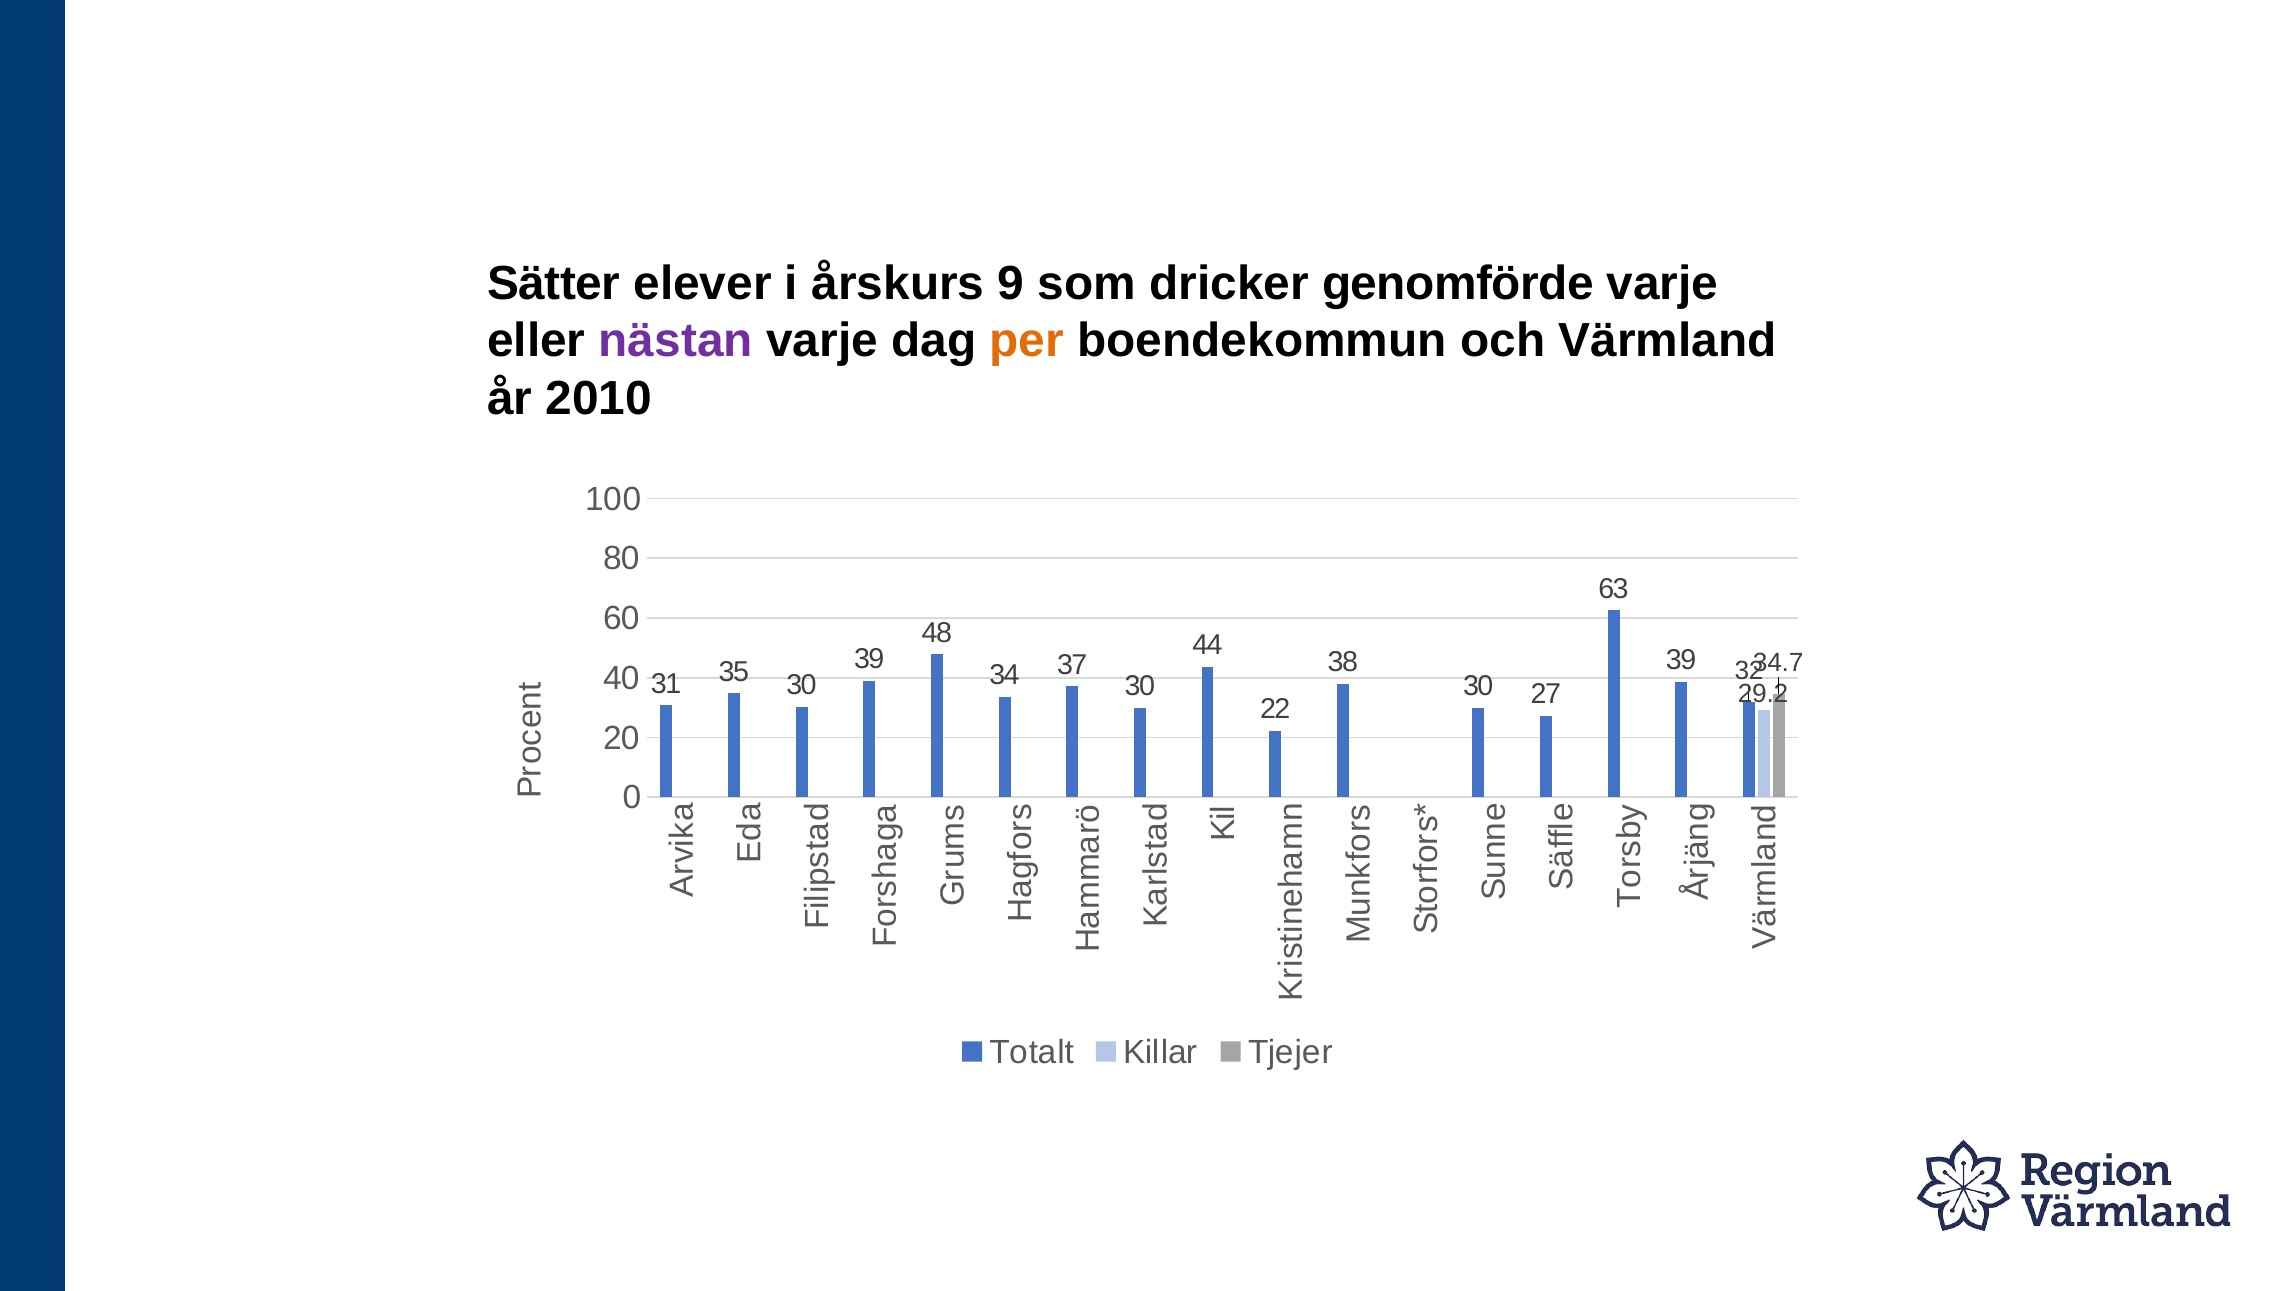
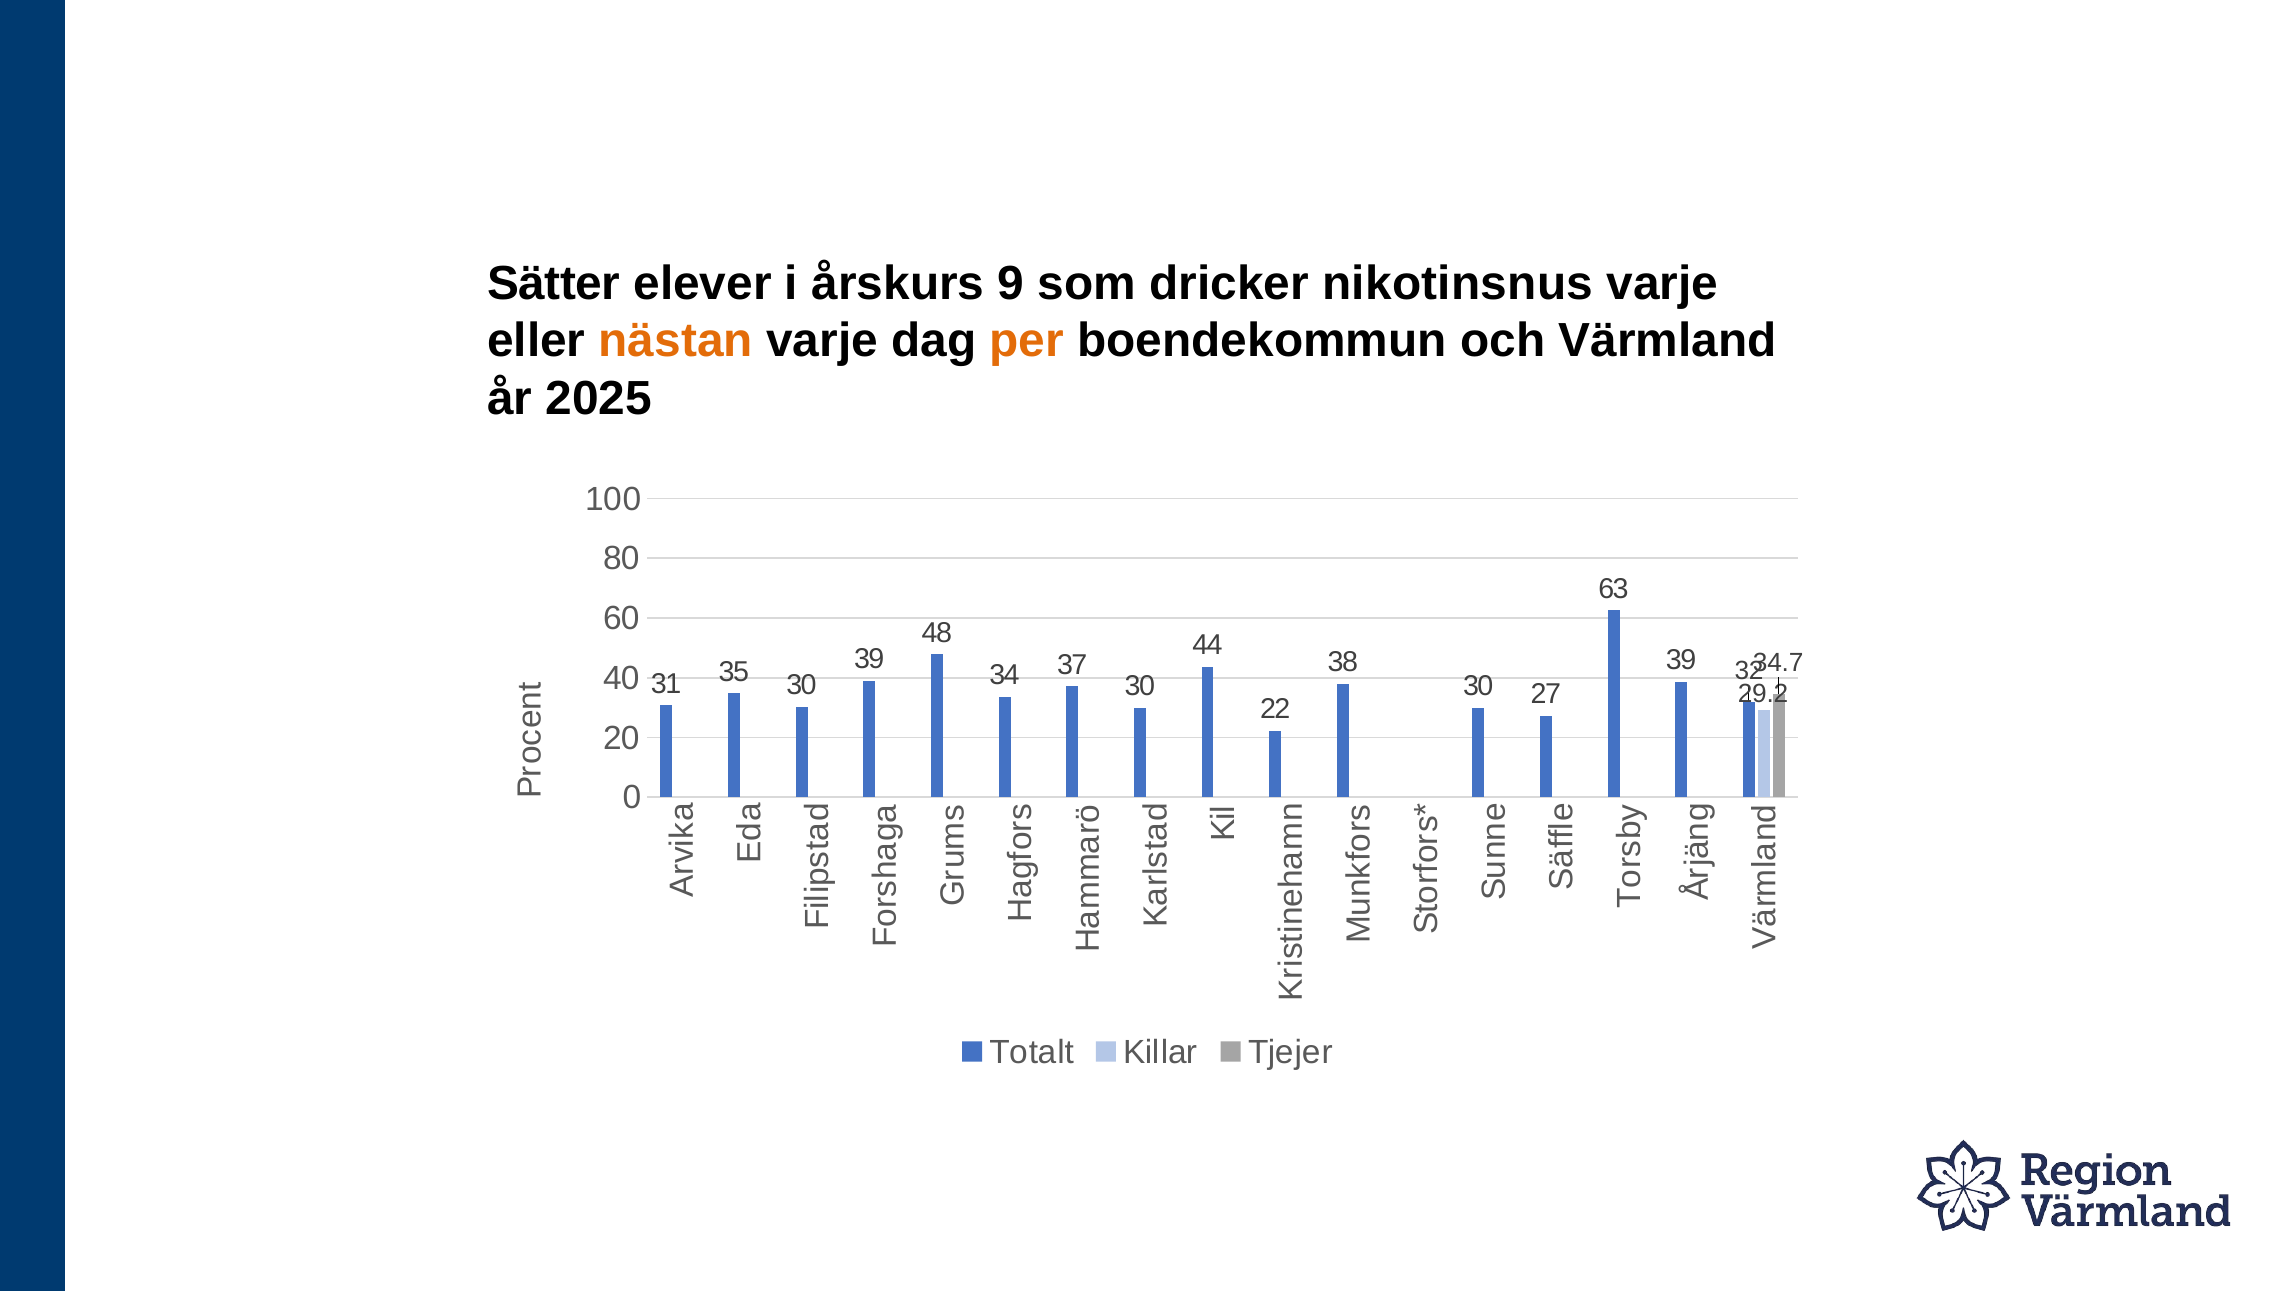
genomförde: genomförde -> nikotinsnus (1458, 284)
nästan colour: purple -> orange (676, 341)
2010: 2010 -> 2025 (599, 398)
